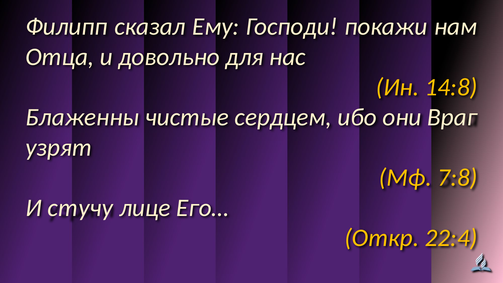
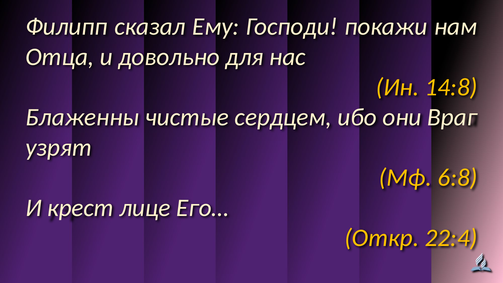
7:8: 7:8 -> 6:8 (458, 178)
стучу: стучу -> крест (81, 208)
